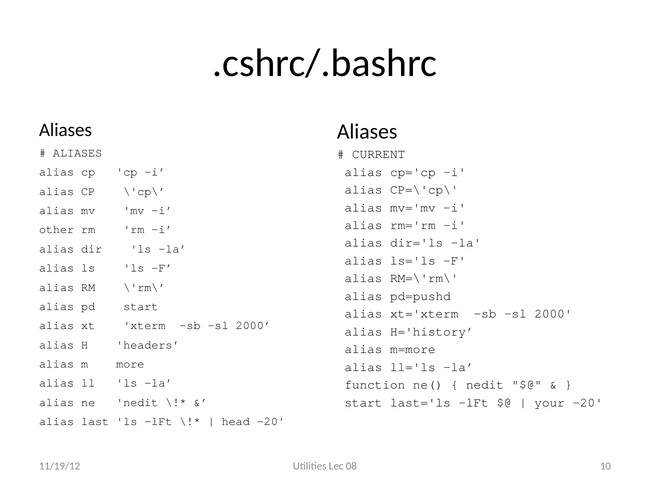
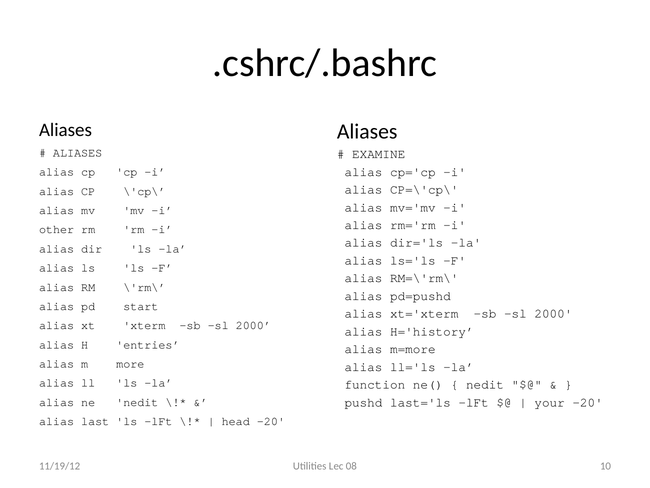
CURRENT: CURRENT -> EXAMINE (379, 154)
headers: headers -> entries (148, 344)
start: start -> pushd (363, 402)
